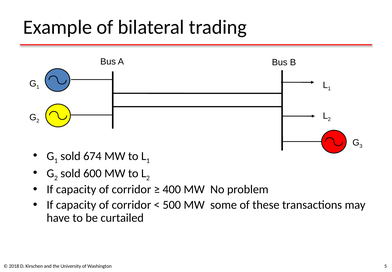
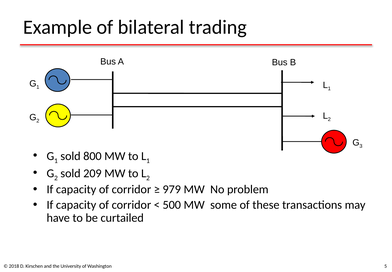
674: 674 -> 800 (92, 156)
600: 600 -> 209 (92, 173)
400: 400 -> 979 (172, 189)
